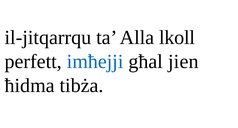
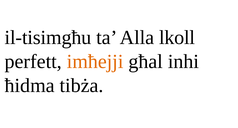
il-jitqarrqu: il-jitqarrqu -> il-tisimgħu (48, 38)
imħejji colour: blue -> orange (95, 62)
jien: jien -> inhi (183, 62)
